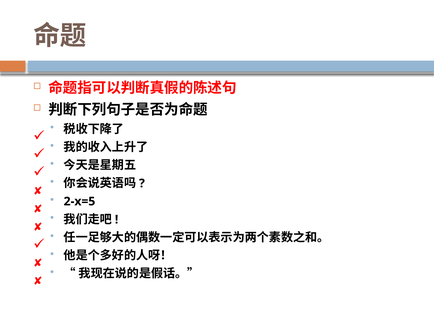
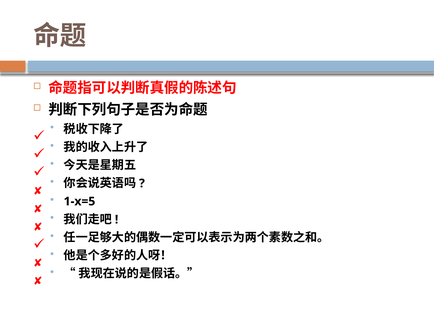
2-x=5: 2-x=5 -> 1-x=5 (79, 202)
